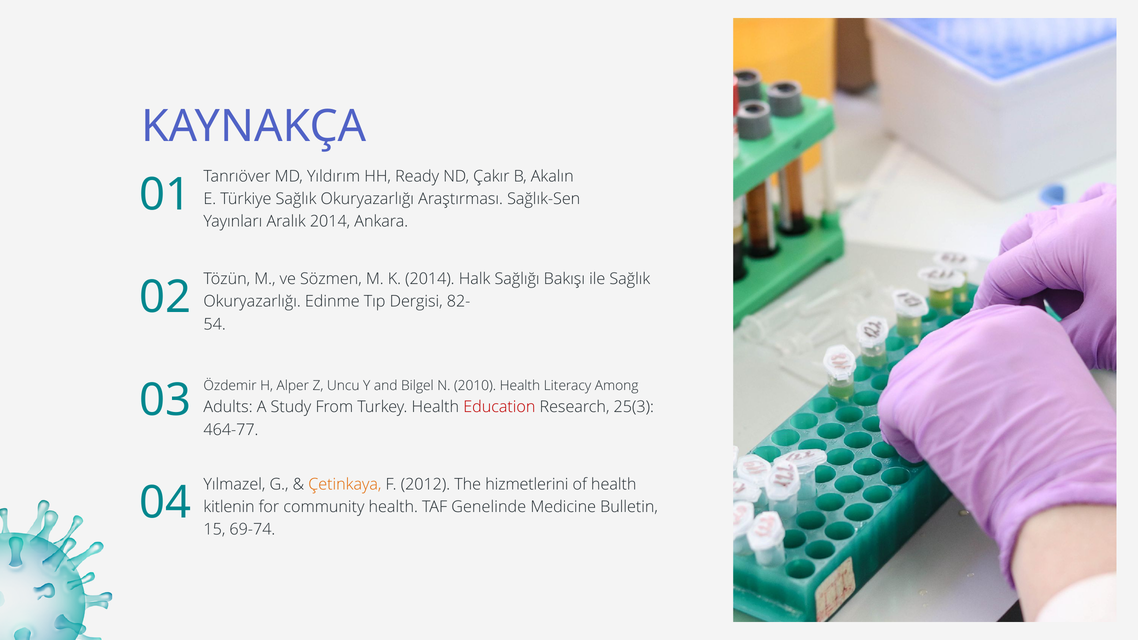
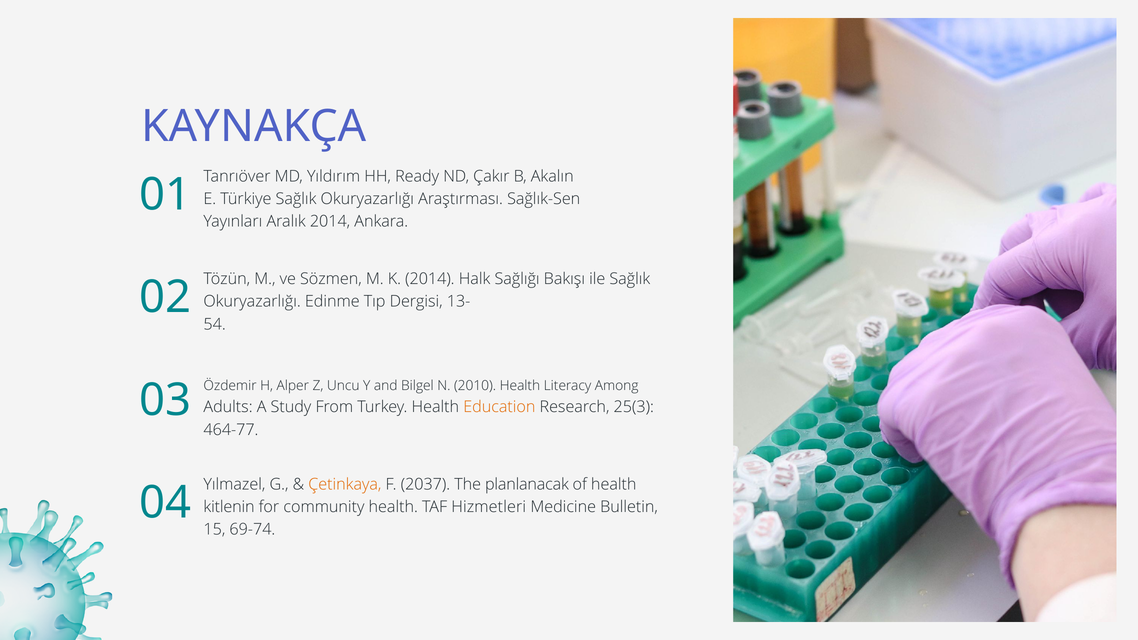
82-: 82- -> 13- (459, 302)
Education colour: red -> orange (499, 407)
2012: 2012 -> 2037 (425, 485)
hizmetlerini: hizmetlerini -> planlanacak (527, 485)
Genelinde: Genelinde -> Hizmetleri (489, 507)
